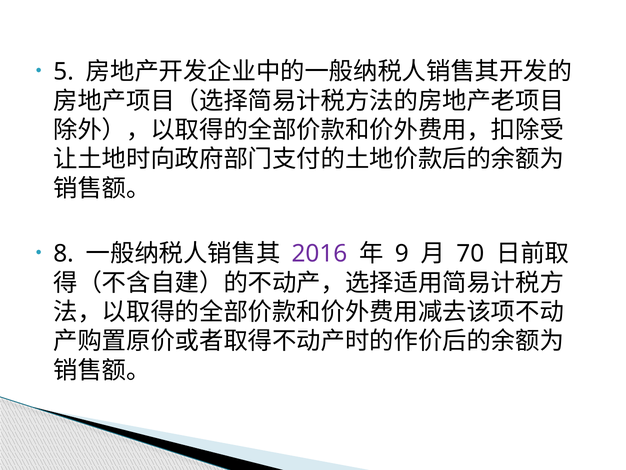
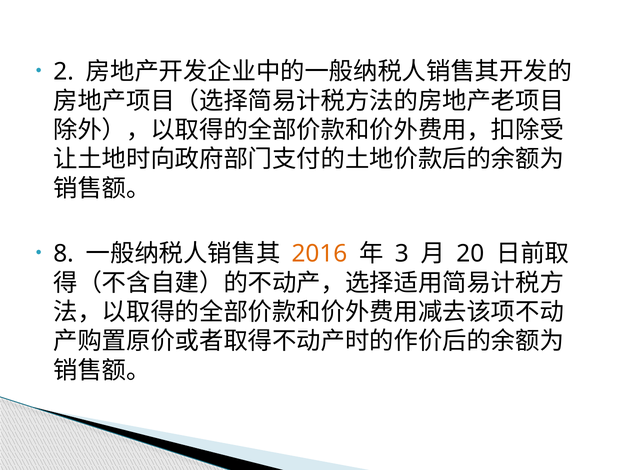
5: 5 -> 2 (64, 72)
2016 colour: purple -> orange (319, 254)
9: 9 -> 3 (402, 254)
70: 70 -> 20 (470, 254)
